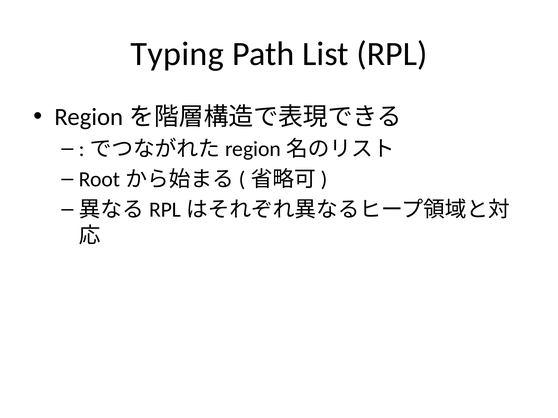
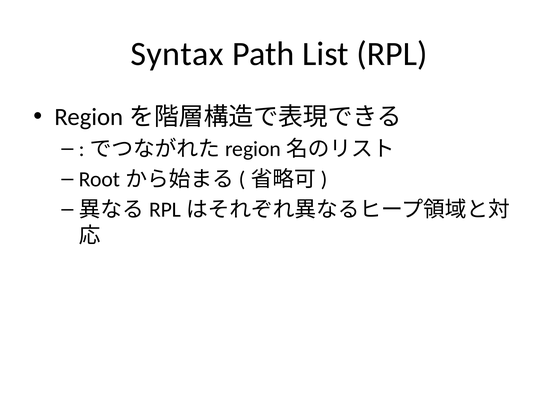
Typing: Typing -> Syntax (177, 54)
